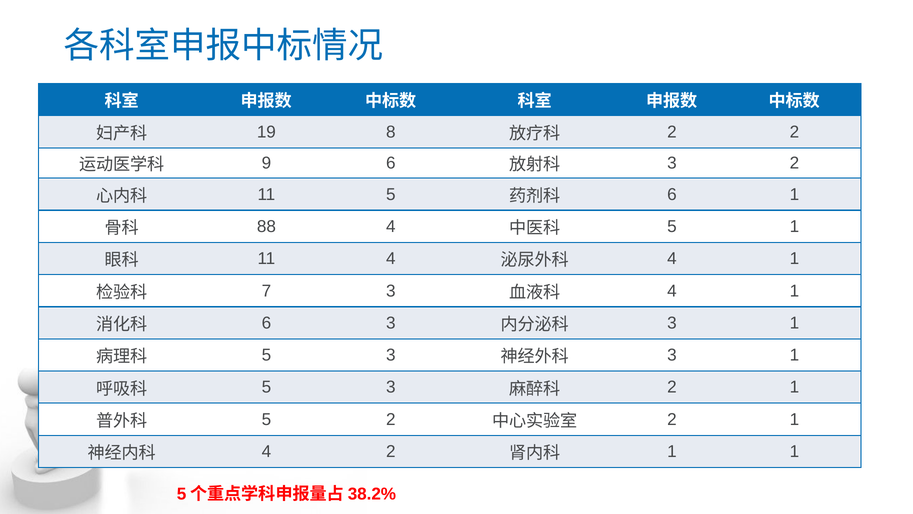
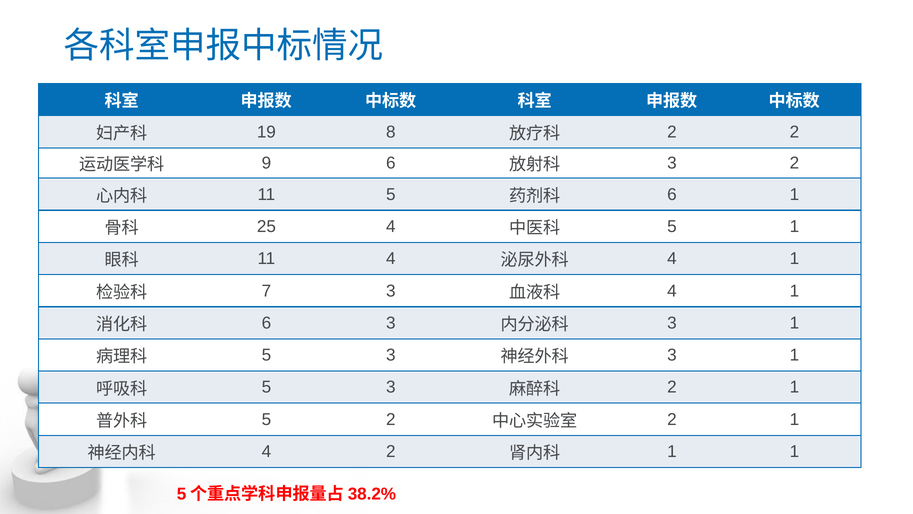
88: 88 -> 25 (266, 226)
